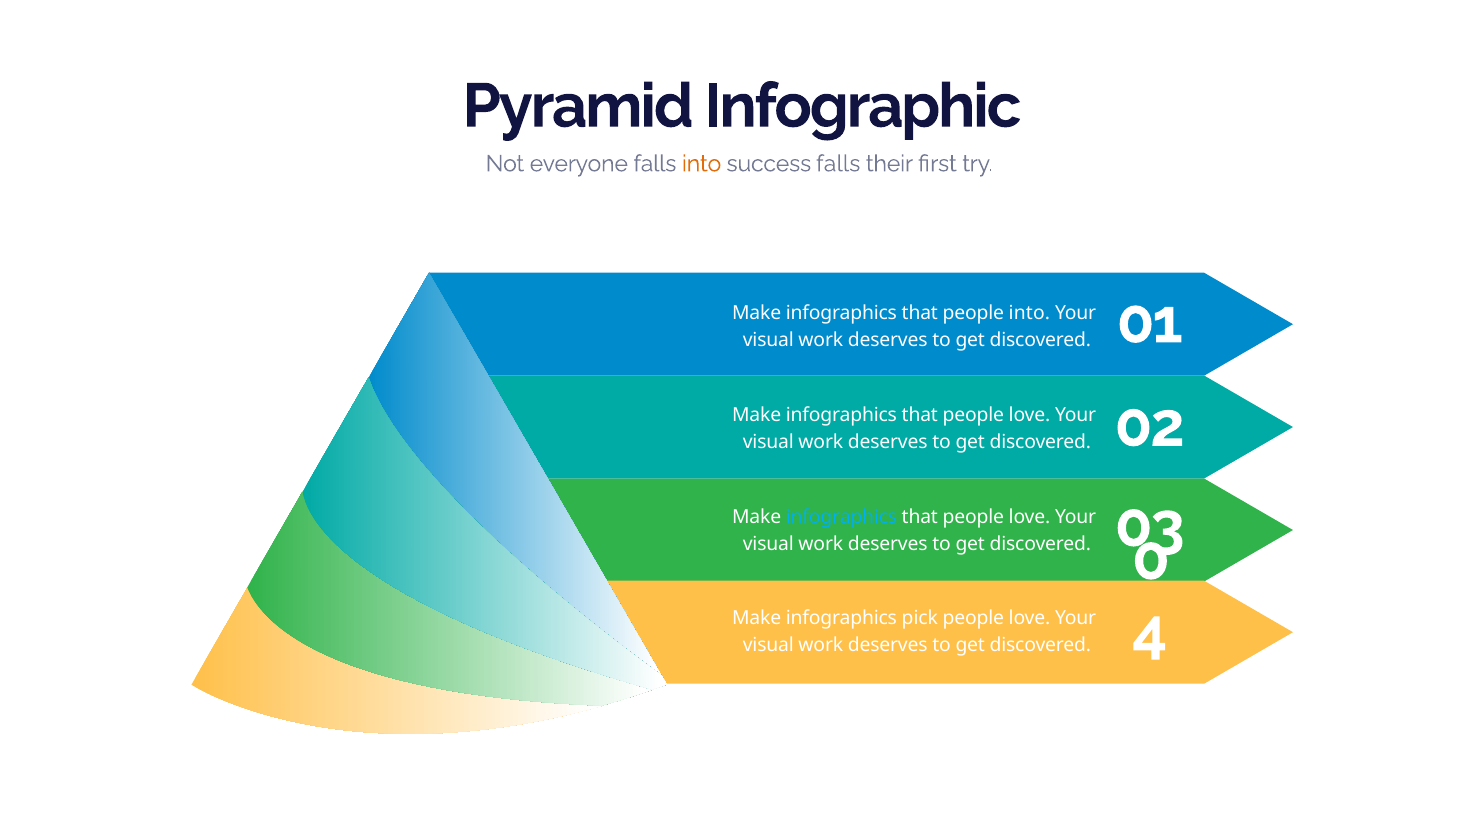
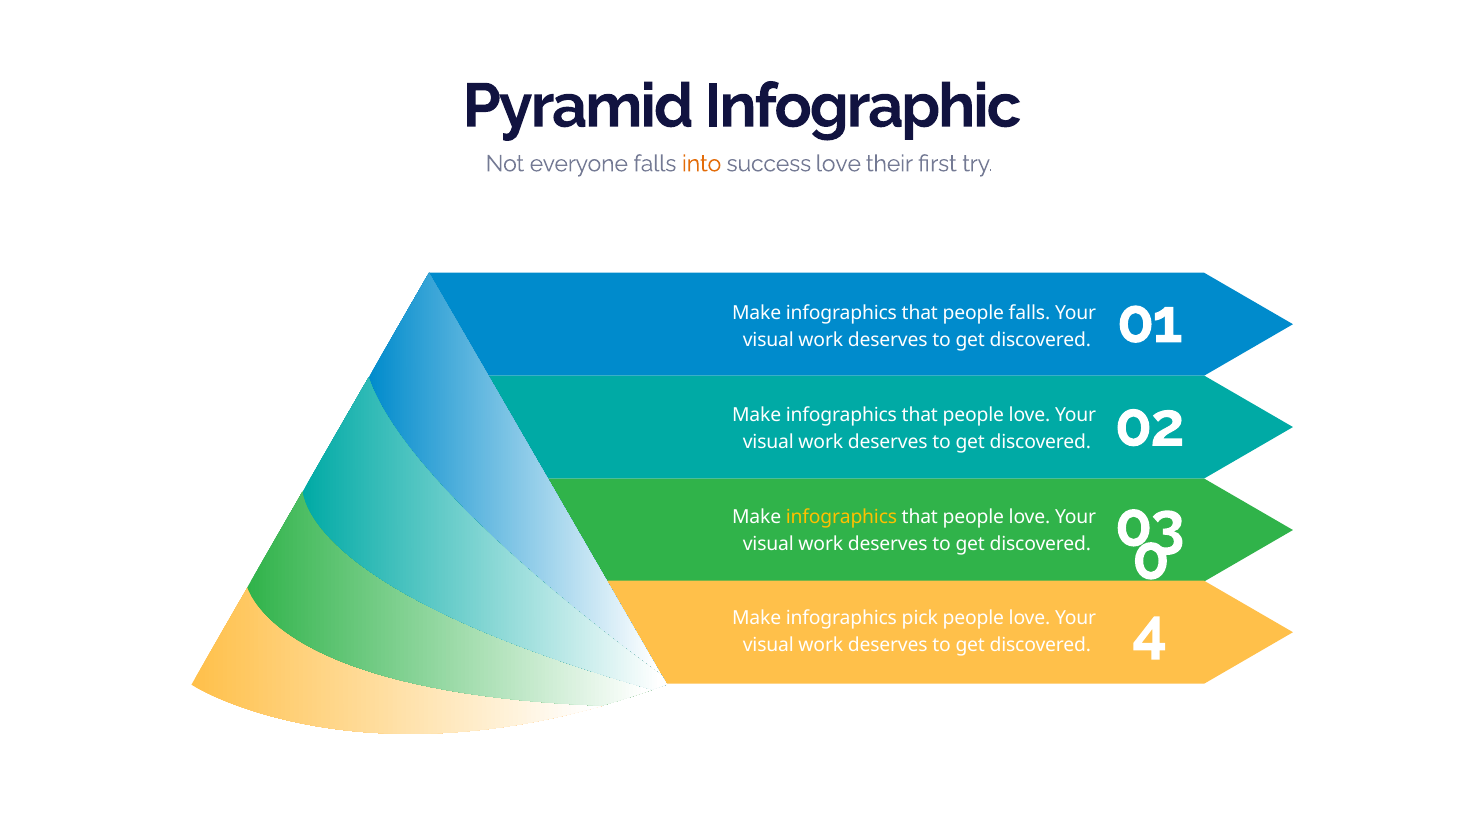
success falls: falls -> love (838, 164)
people into: into -> falls (1030, 313)
infographics colour: light blue -> yellow (841, 517)
